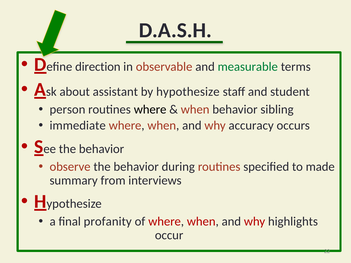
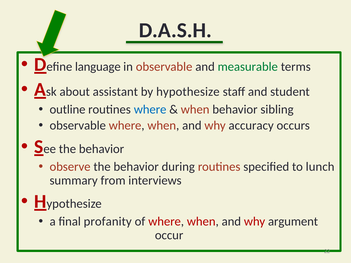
direction: direction -> language (98, 67)
person: person -> outline (68, 109)
where colour: black -> blue (150, 109)
immediate: immediate -> observable (78, 126)
made: made -> lunch (320, 167)
highlights: highlights -> argument (293, 222)
